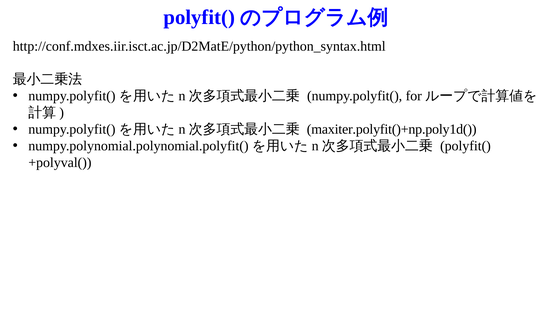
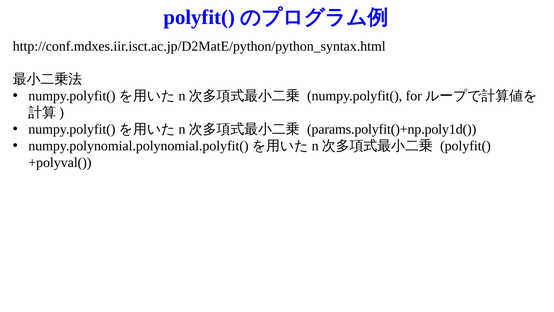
maxiter.polyfit()+np.poly1d(: maxiter.polyfit()+np.poly1d( -> params.polyfit()+np.poly1d( (392, 129)
